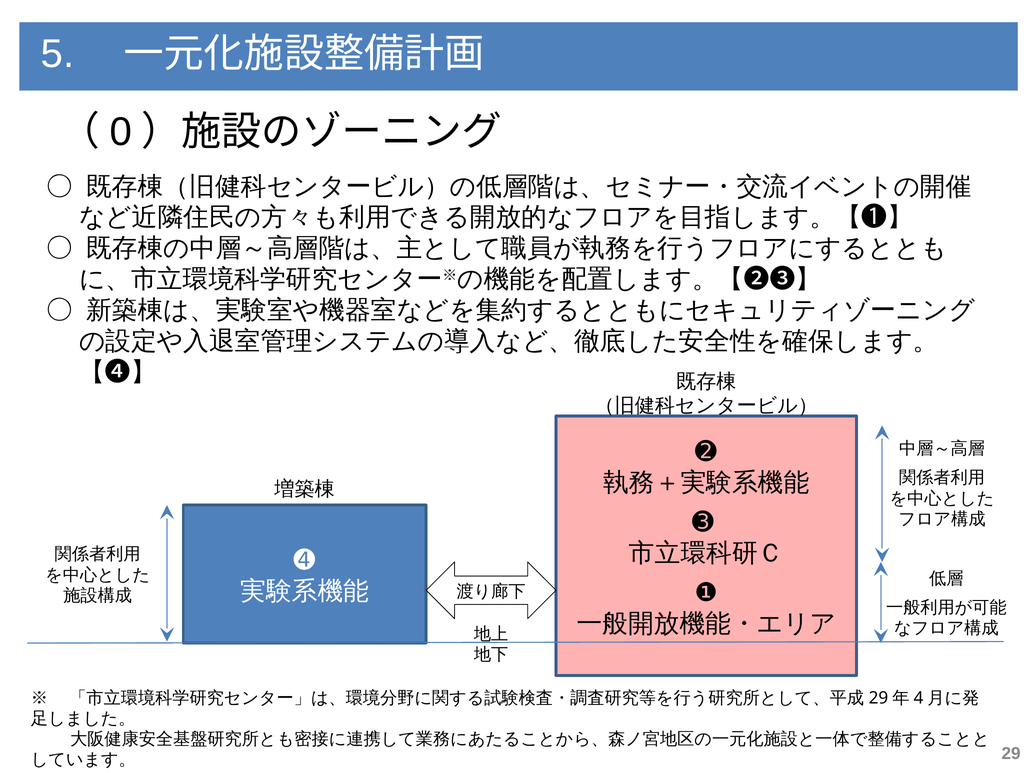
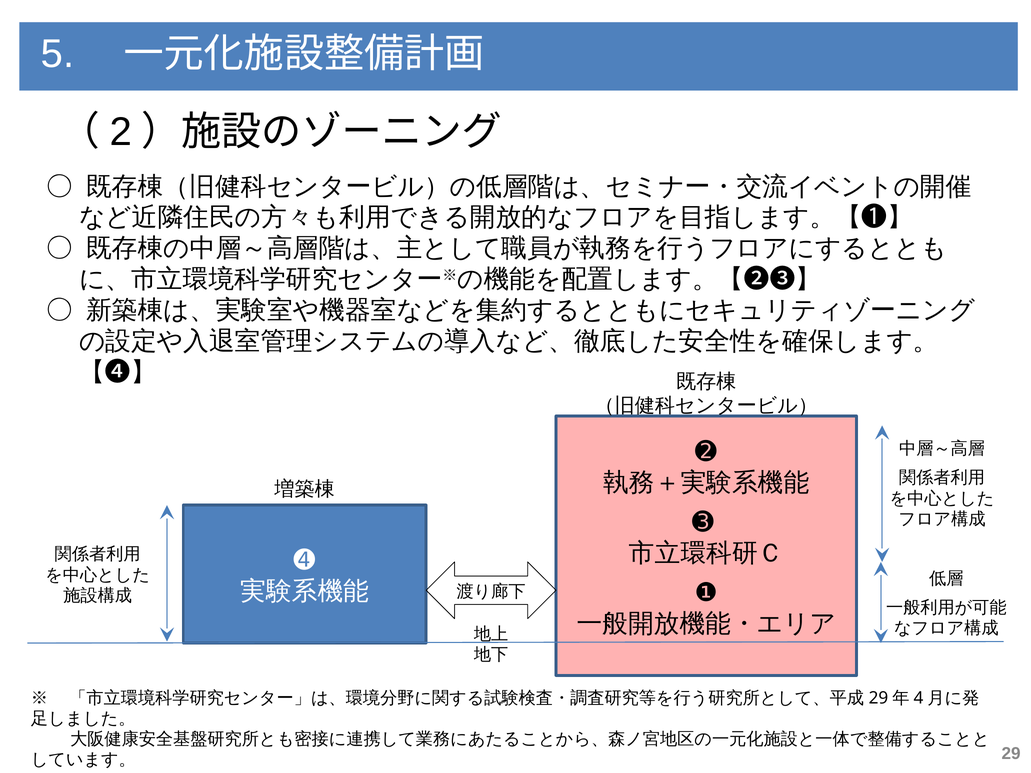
0: 0 -> 2 (121, 132)
